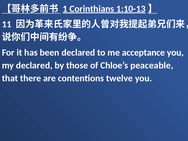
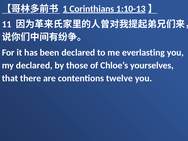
acceptance: acceptance -> everlasting (143, 53)
peaceable: peaceable -> yourselves (152, 65)
